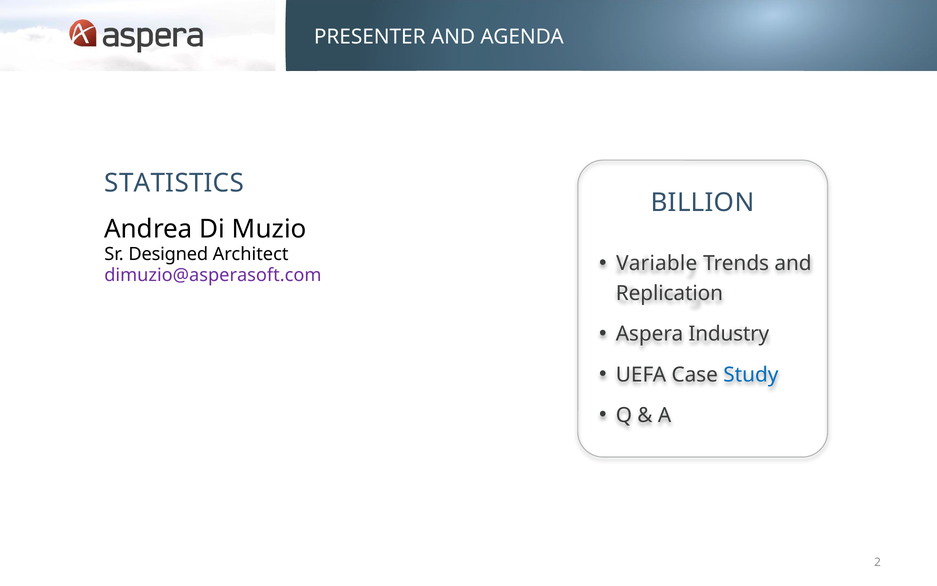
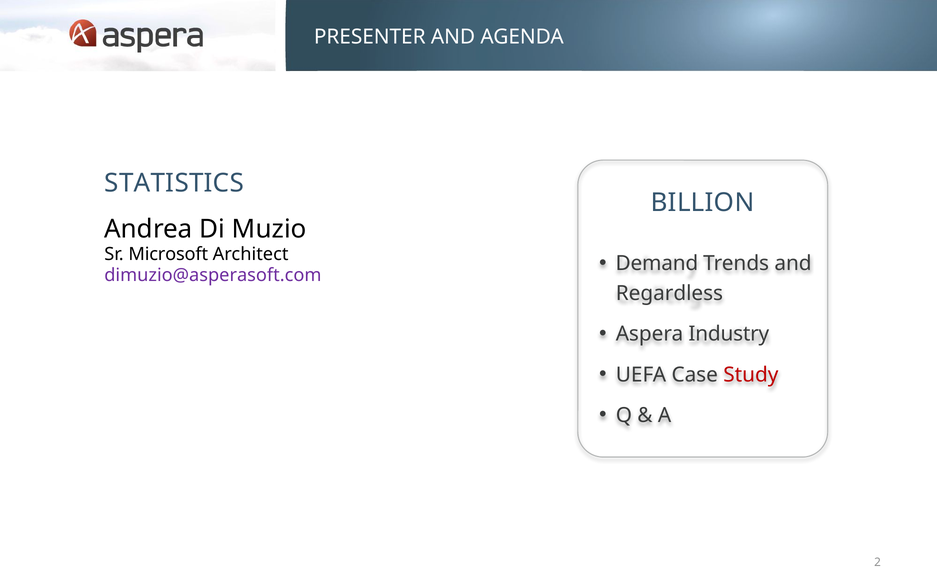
Designed: Designed -> Microsoft (168, 254)
Variable: Variable -> Demand (657, 263)
Replication: Replication -> Regardless (669, 293)
Study colour: blue -> red (751, 374)
